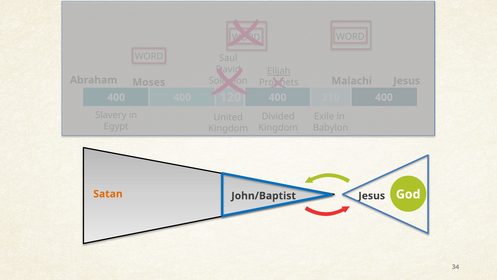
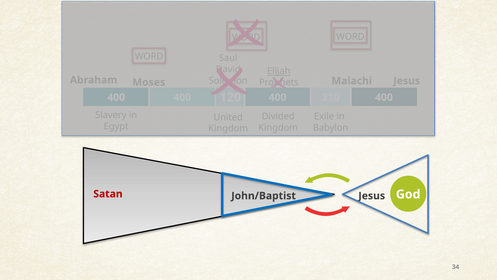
Satan colour: orange -> red (108, 194)
